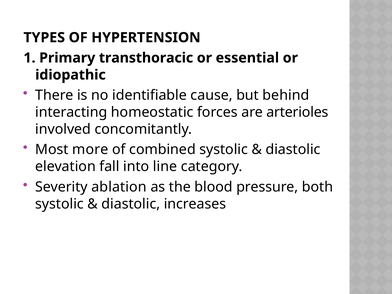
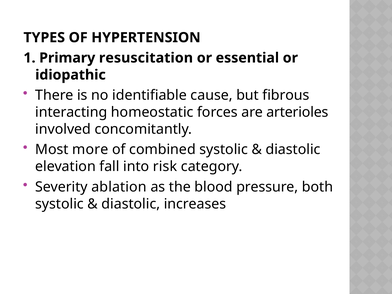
transthoracic: transthoracic -> resuscitation (146, 58)
behind: behind -> fibrous (286, 95)
line: line -> risk (165, 167)
